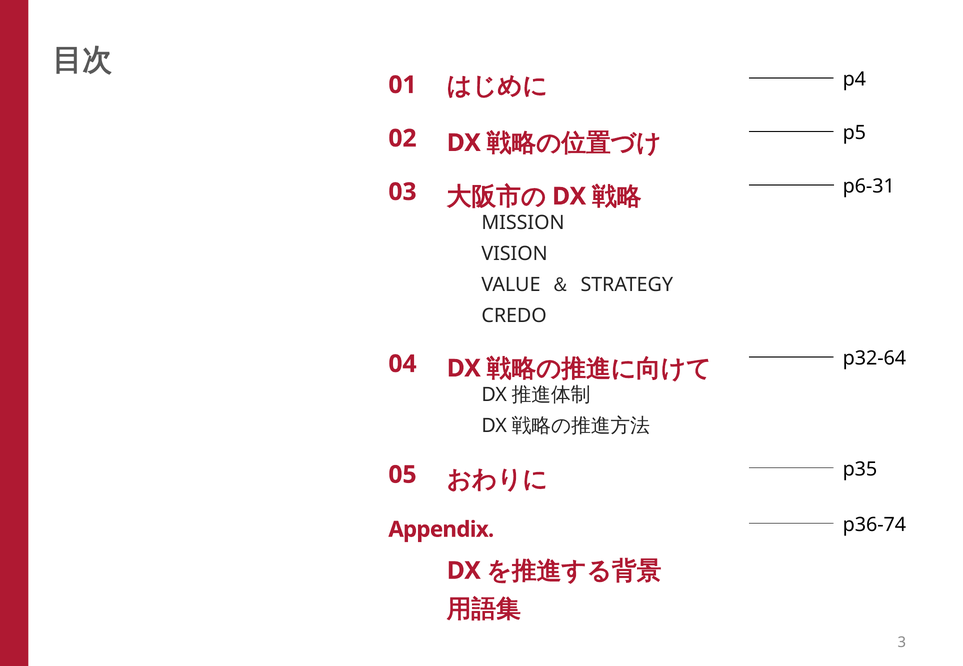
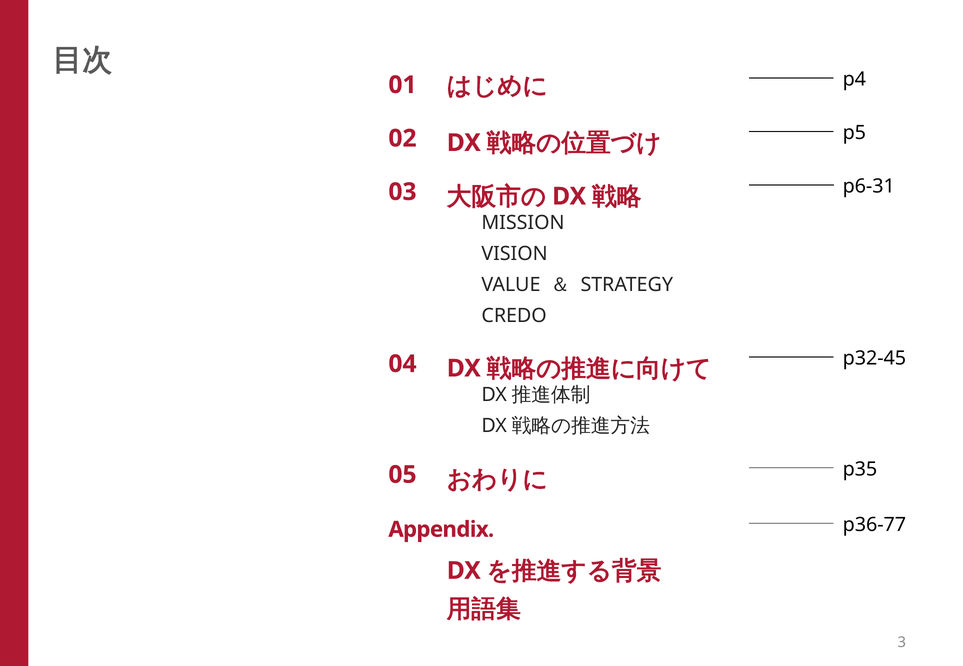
p32-64: p32-64 -> p32-45 (874, 359)
p36-74: p36-74 -> p36-77 (874, 525)
